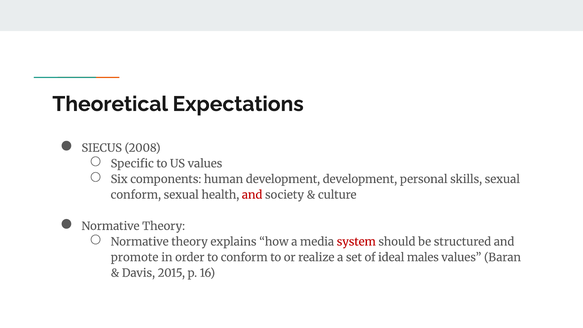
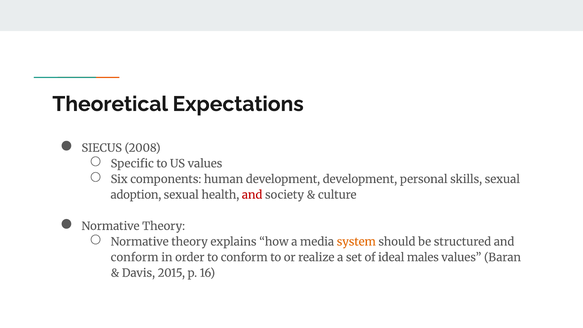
conform: conform -> adoption (136, 195)
system colour: red -> orange (356, 242)
promote: promote -> conform (135, 257)
